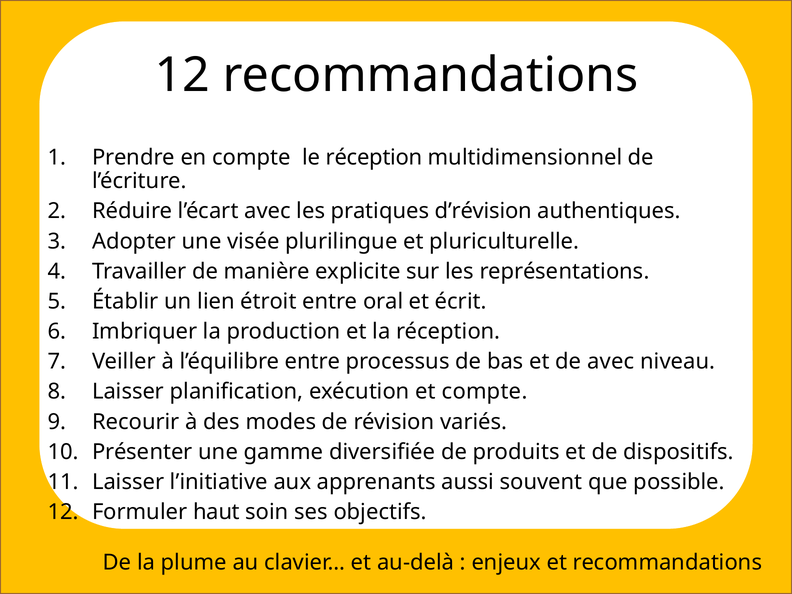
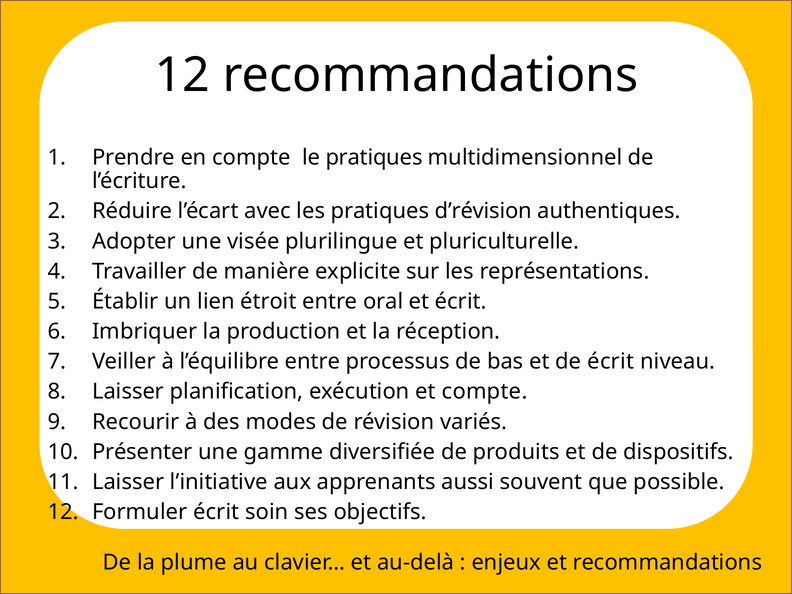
le réception: réception -> pratiques (374, 157)
de avec: avec -> écrit (611, 362)
Formuler haut: haut -> écrit (216, 512)
